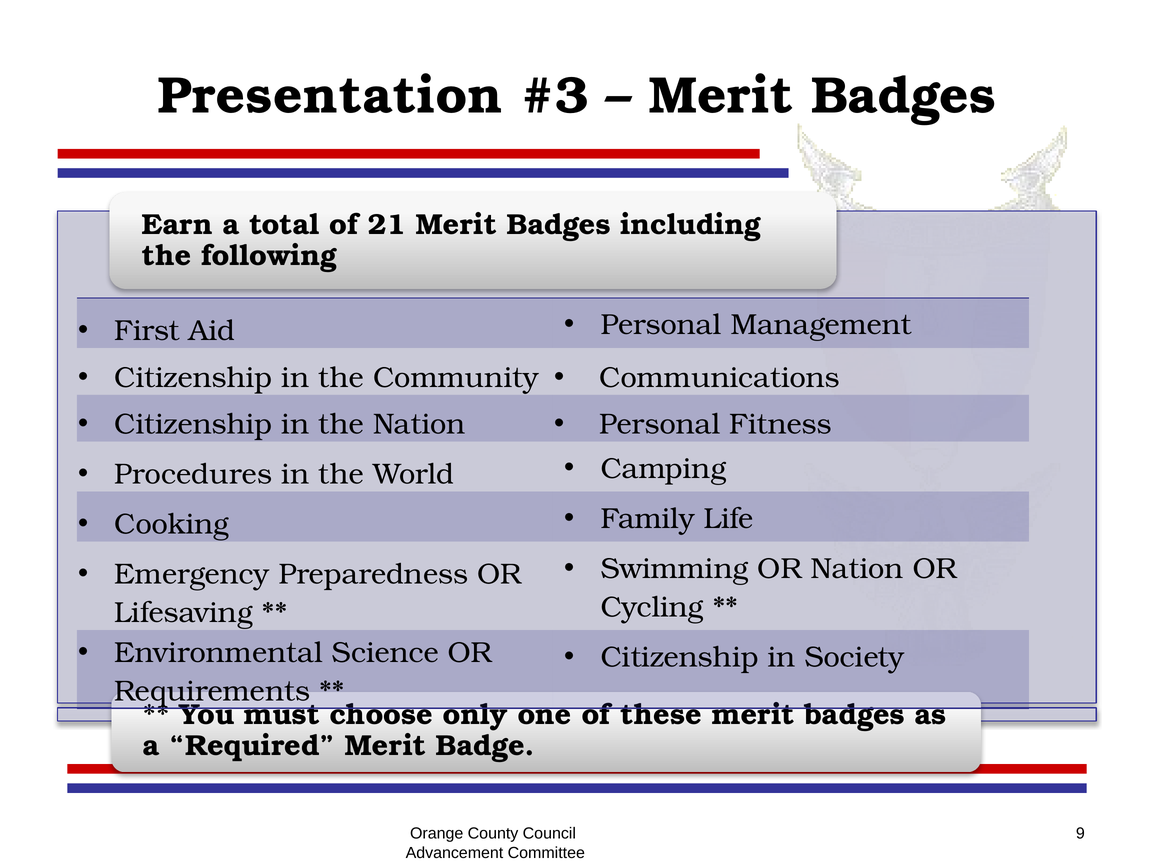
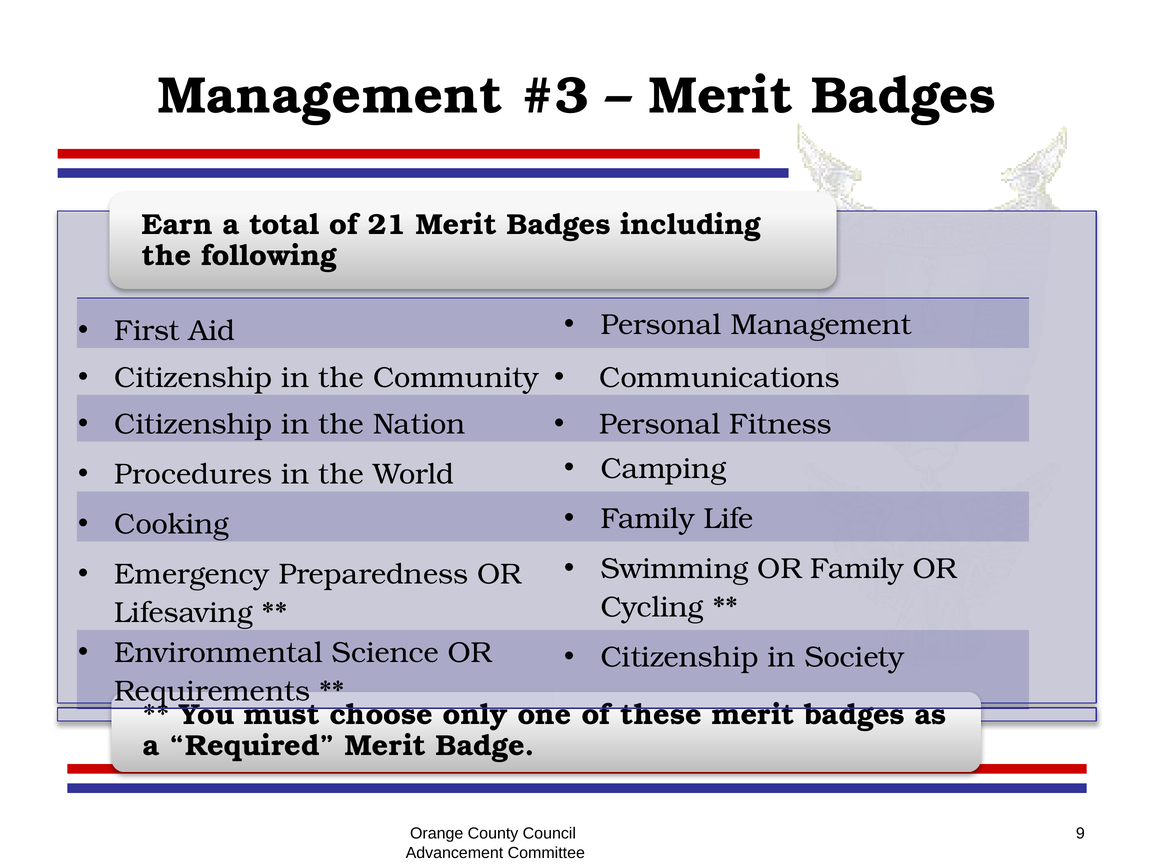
Presentation: Presentation -> Management (330, 96)
OR Nation: Nation -> Family (857, 569)
